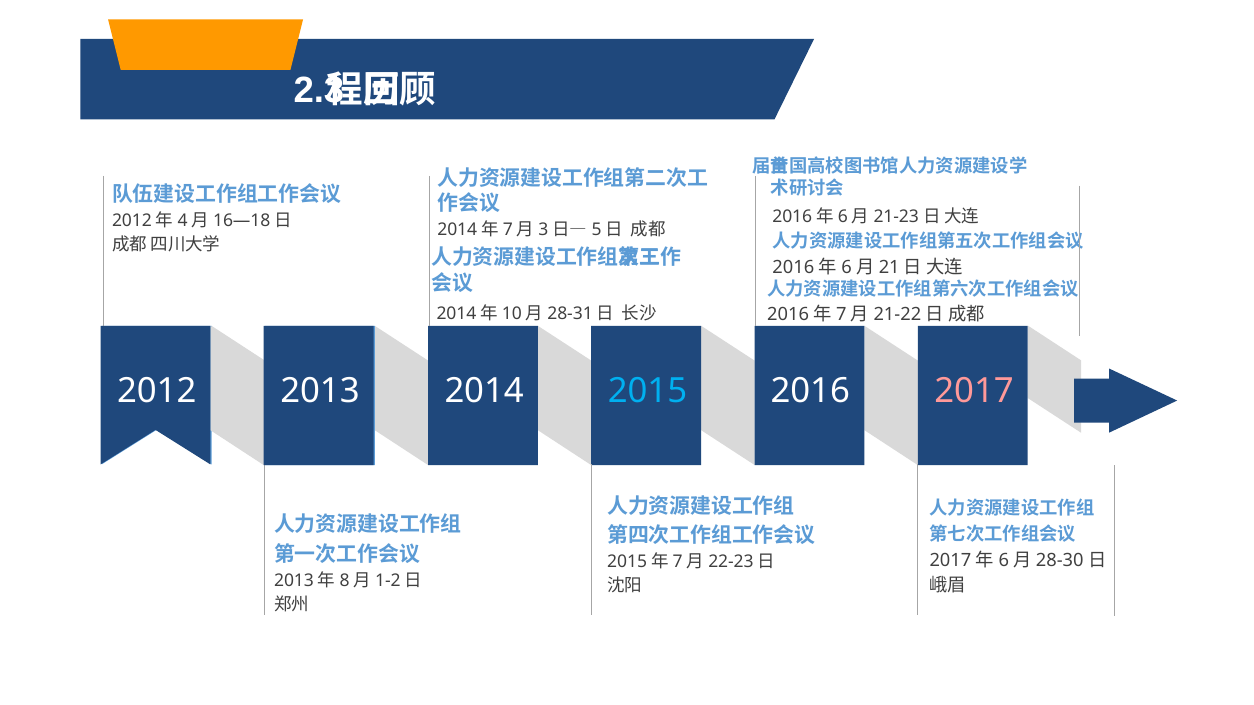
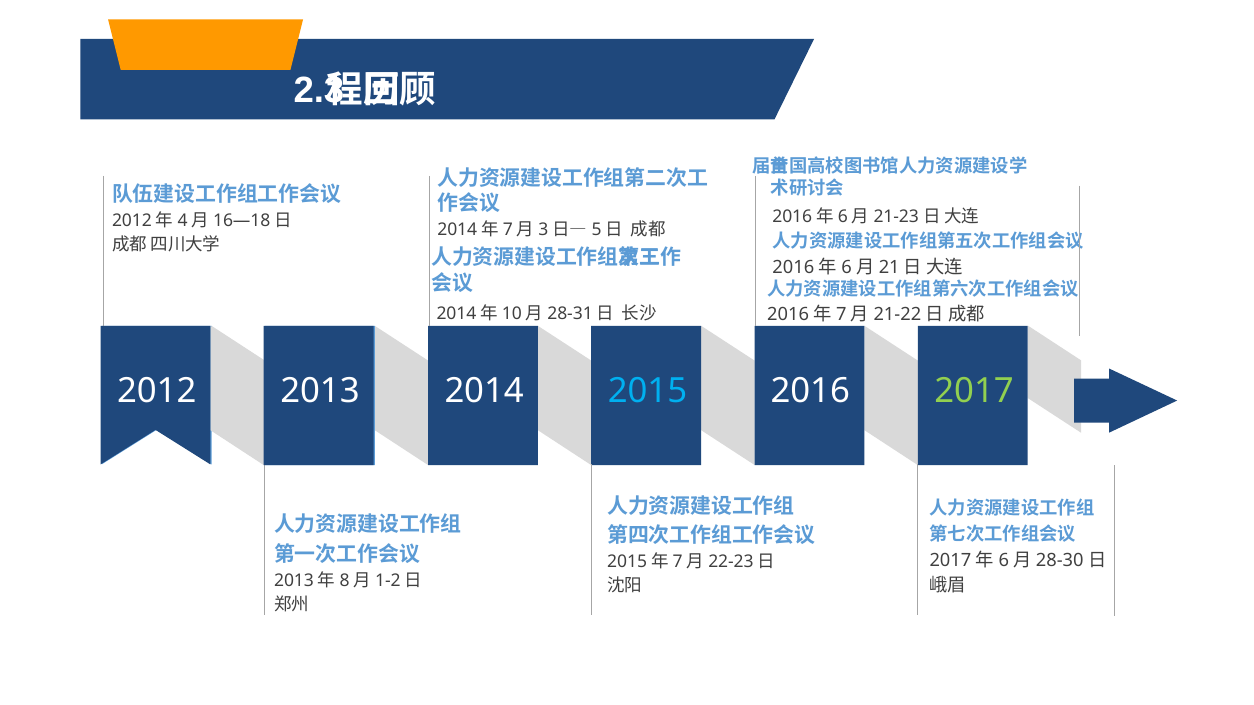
2017 colour: pink -> light green (974, 392)
